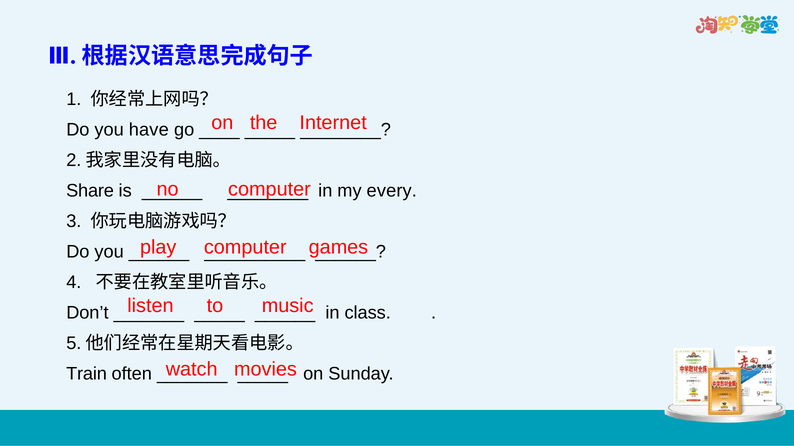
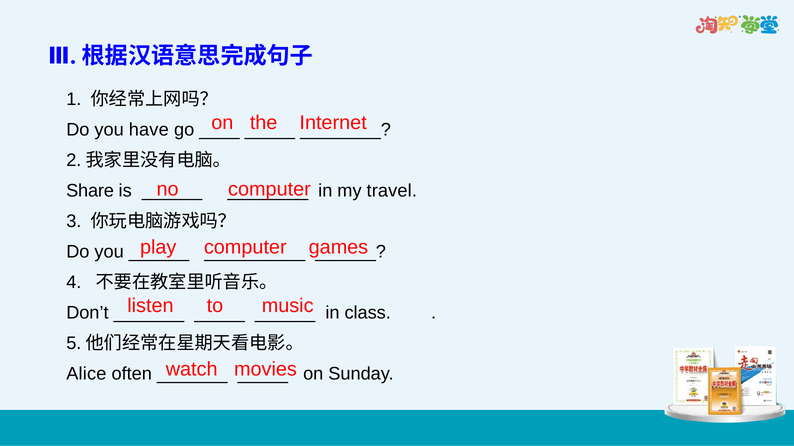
every: every -> travel (392, 191)
Train: Train -> Alice (86, 375)
